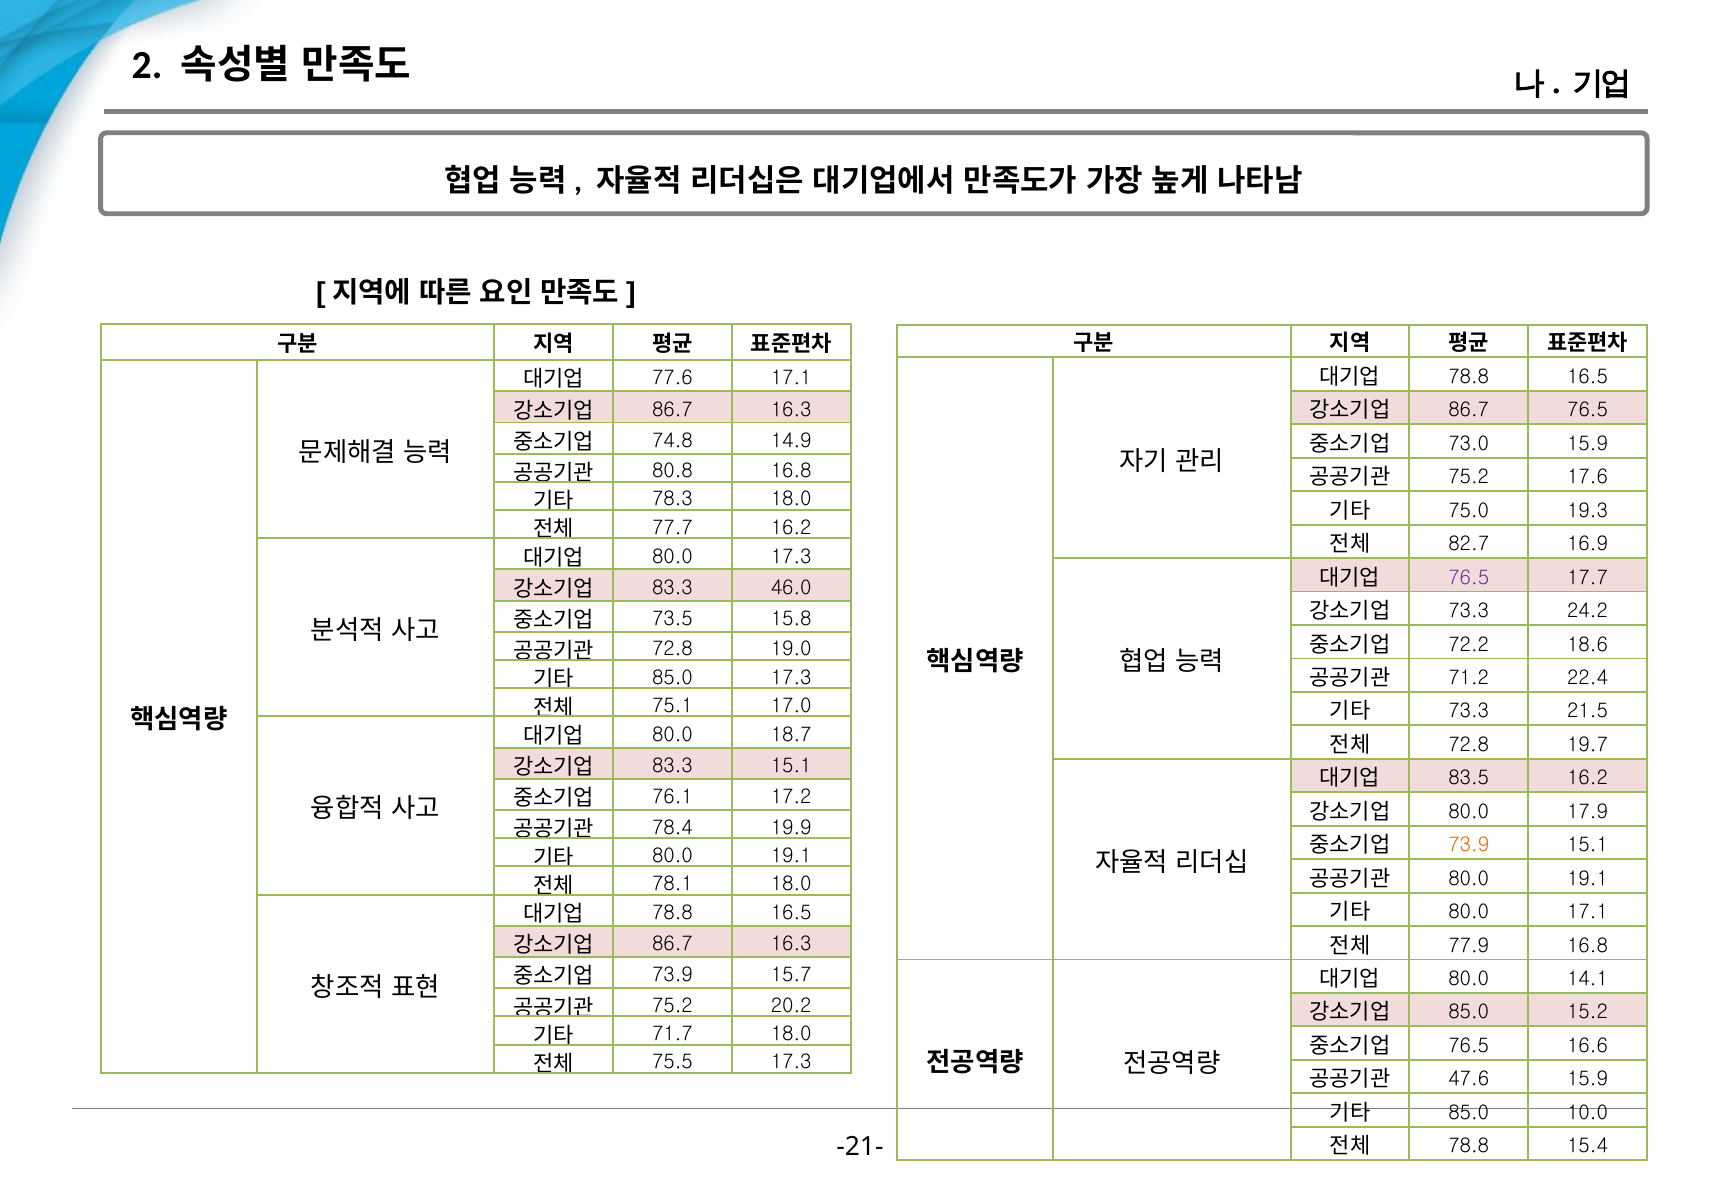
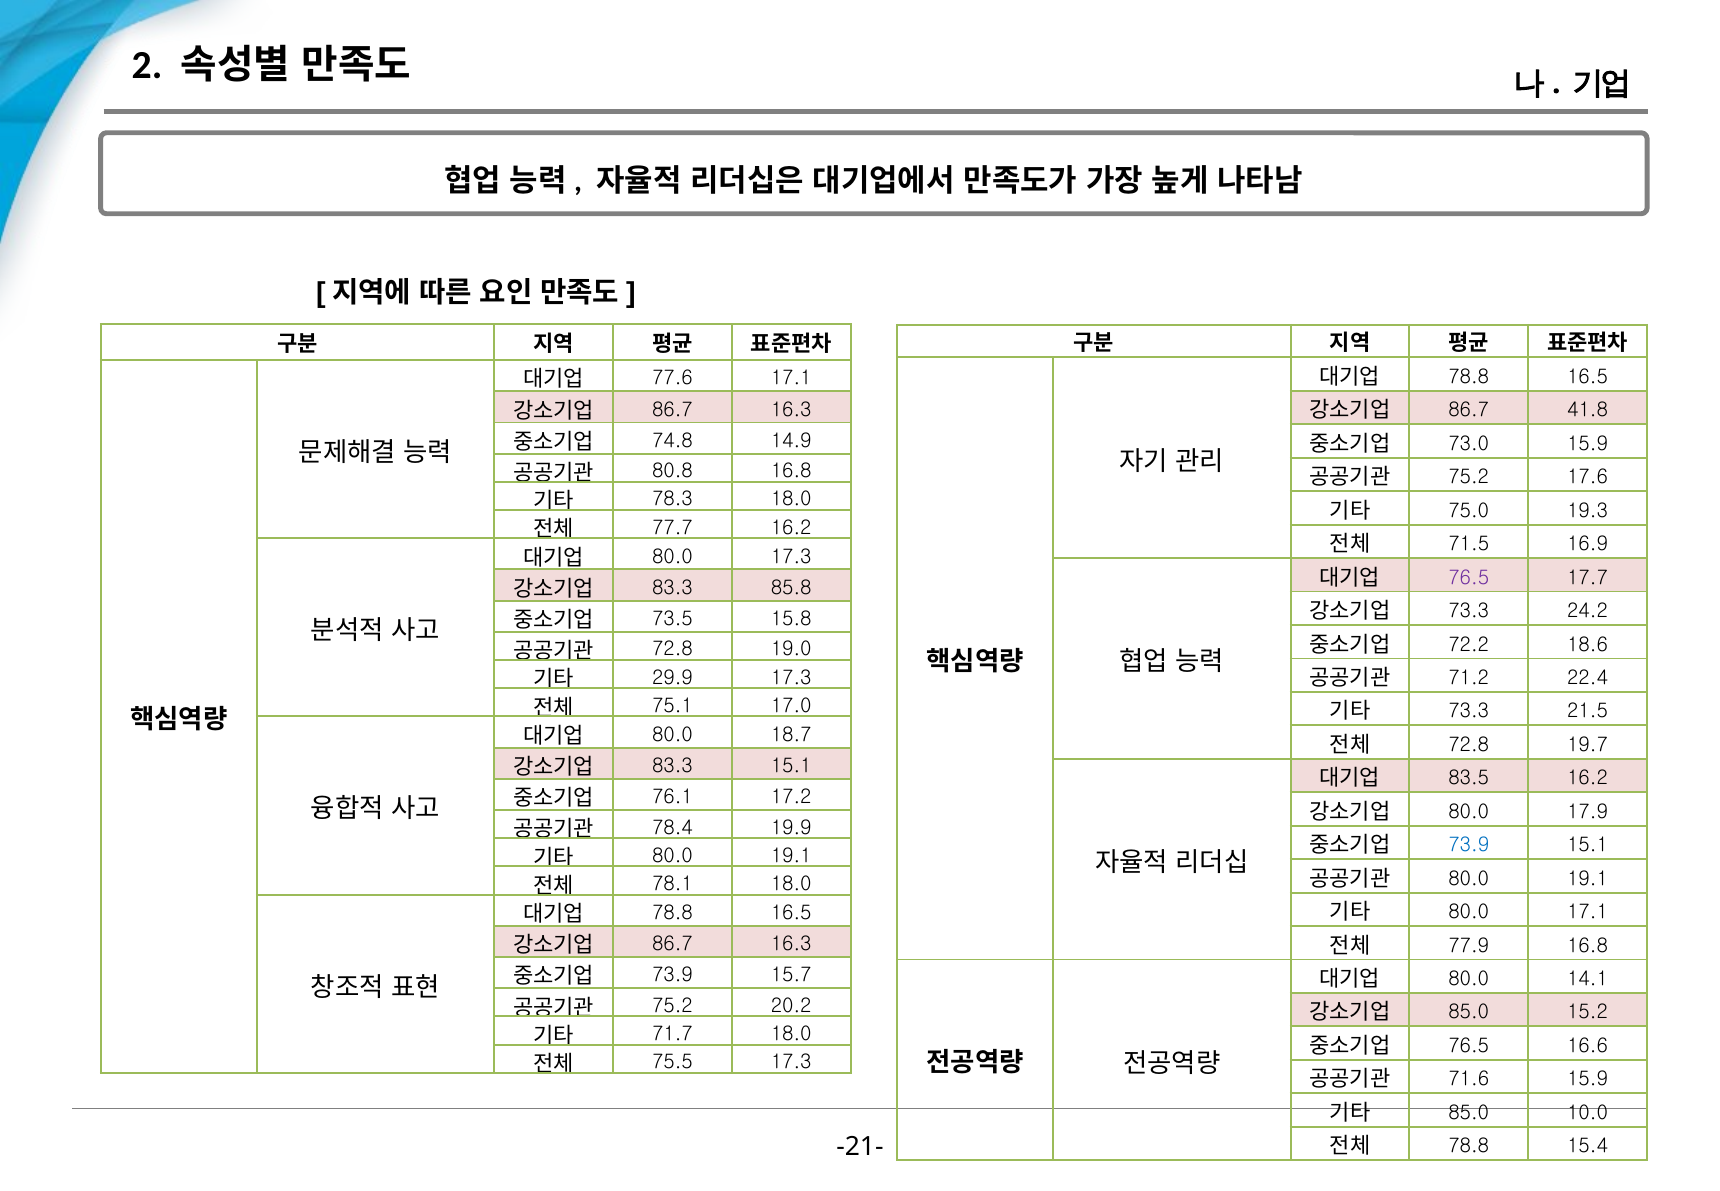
86.7 76.5: 76.5 -> 41.8 (1588, 410)
82.7: 82.7 -> 71.5 (1469, 544)
46.0: 46.0 -> 85.8 (791, 588)
85.0: 85.0 -> 29.9 (672, 677)
73.9 colour: orange -> blue (1469, 845)
47.6: 47.6 -> 71.6 (1469, 1079)
